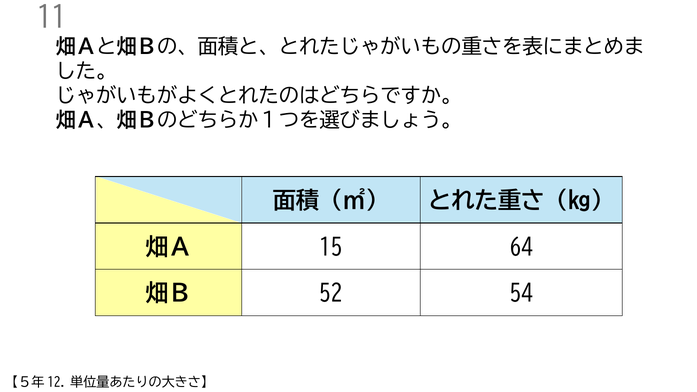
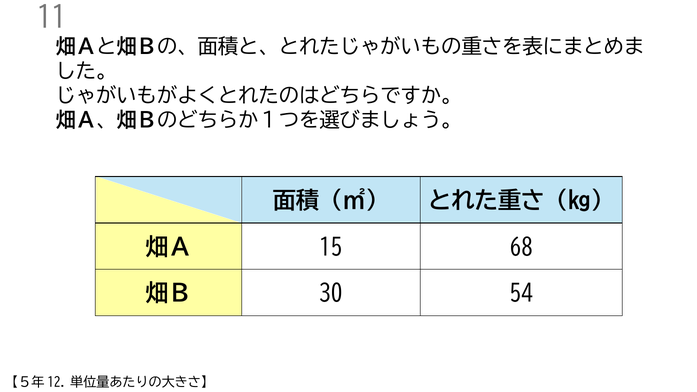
64: 64 -> 68 (521, 247)
52: 52 -> 30 (331, 294)
